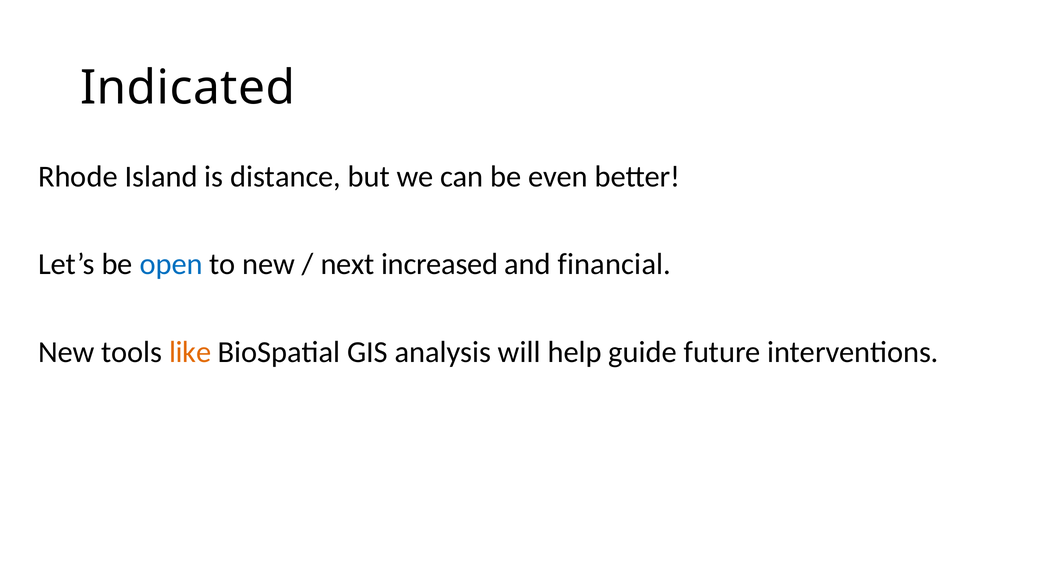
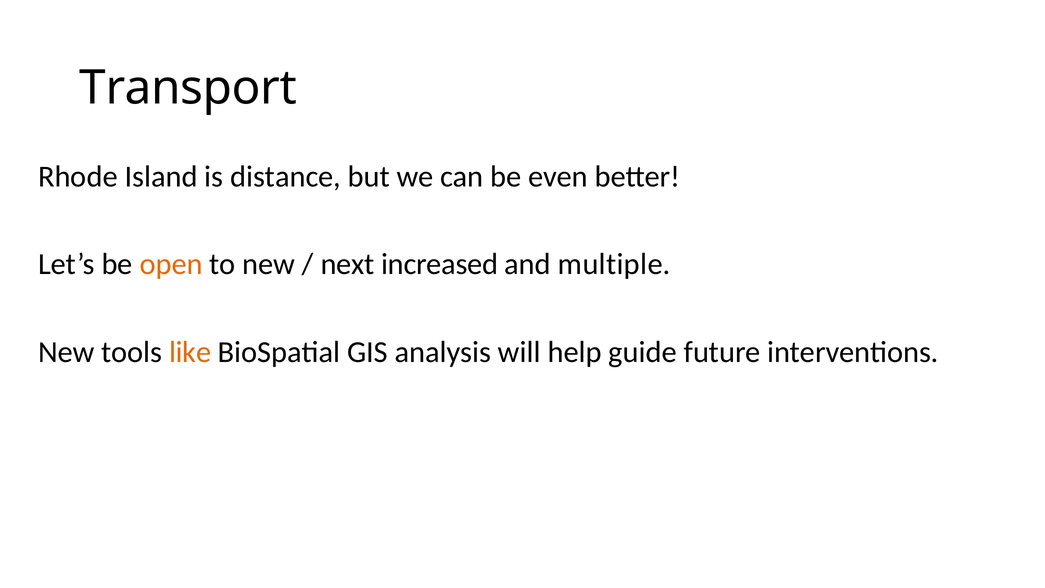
Indicated: Indicated -> Transport (188, 88)
open colour: blue -> orange (171, 264)
financial: financial -> multiple (614, 264)
